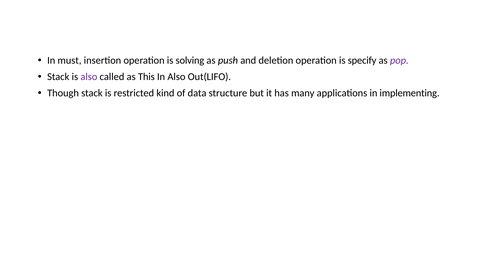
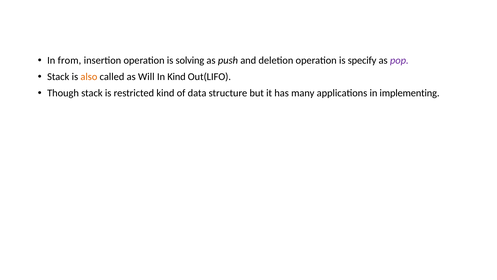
must: must -> from (69, 60)
also colour: purple -> orange (89, 77)
This: This -> Will (146, 77)
In Also: Also -> Kind (177, 77)
